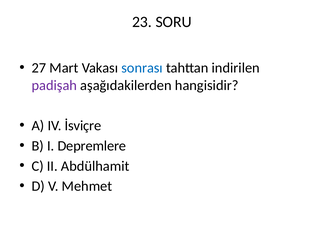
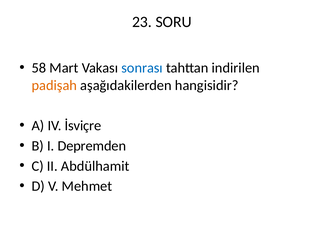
27: 27 -> 58 (39, 68)
padişah colour: purple -> orange (54, 85)
Depremlere: Depremlere -> Depremden (92, 146)
